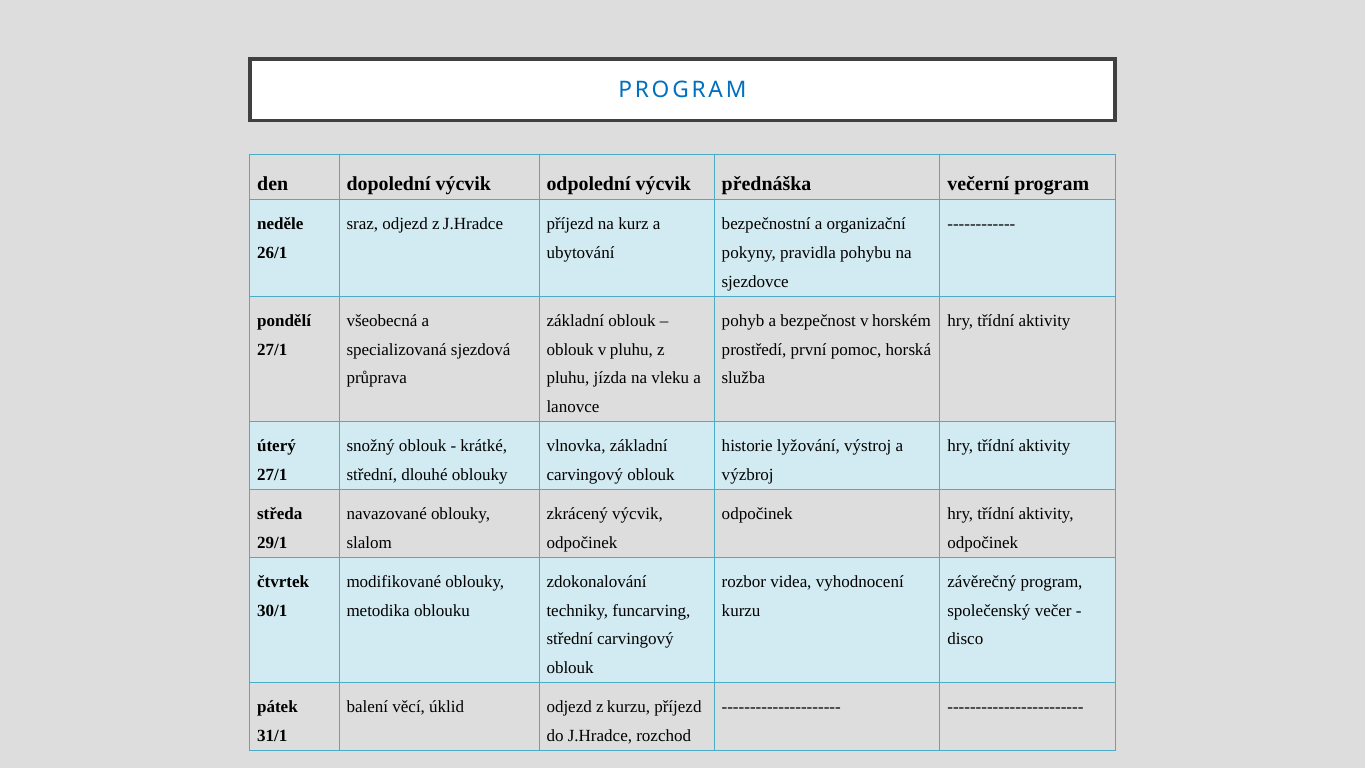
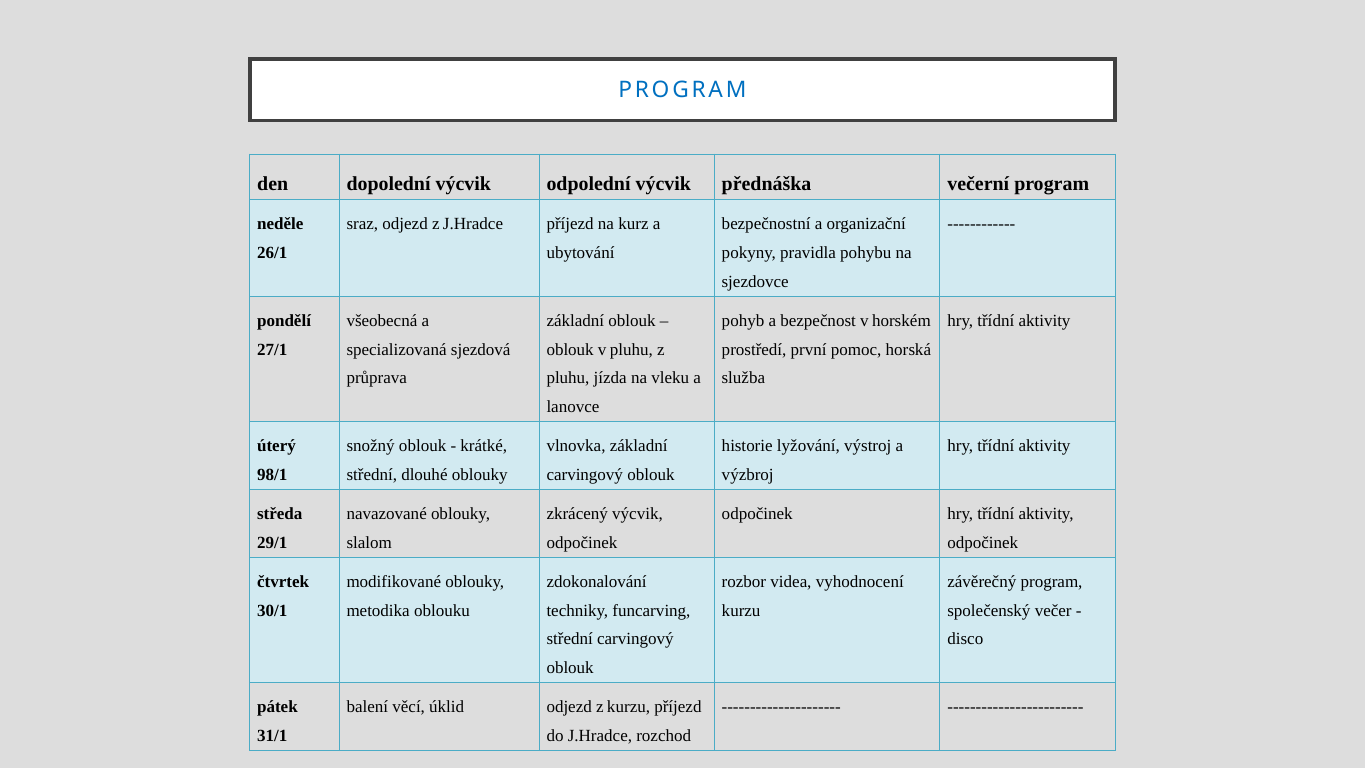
27/1: 27/1 -> 98/1 (272, 475)
